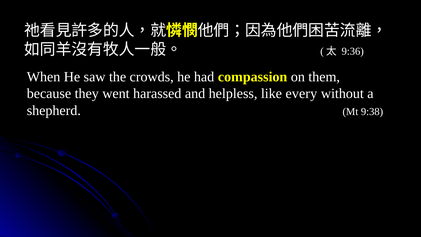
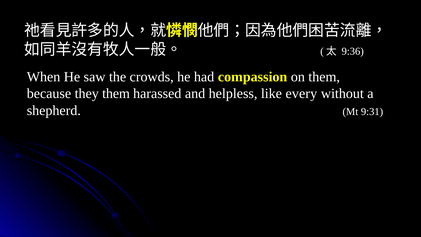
they went: went -> them (116, 94)
9:38: 9:38 -> 9:31 (372, 112)
